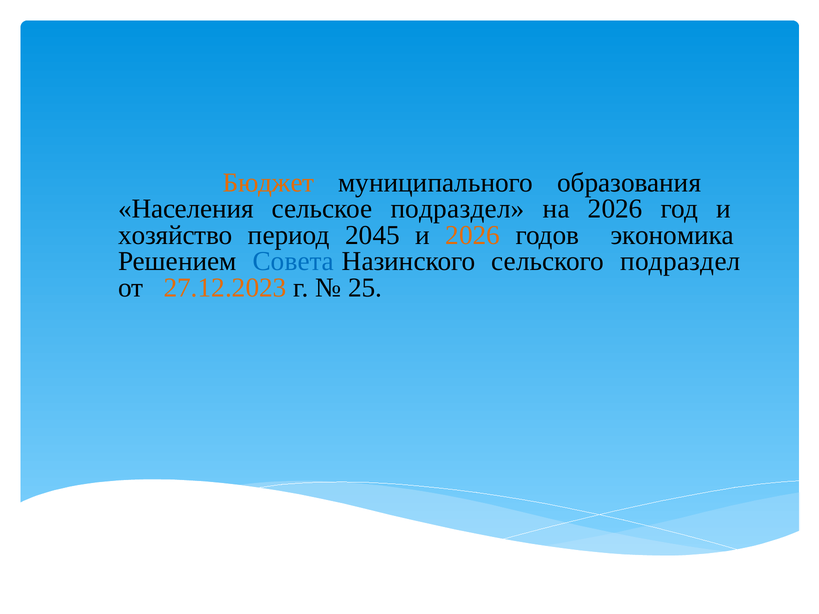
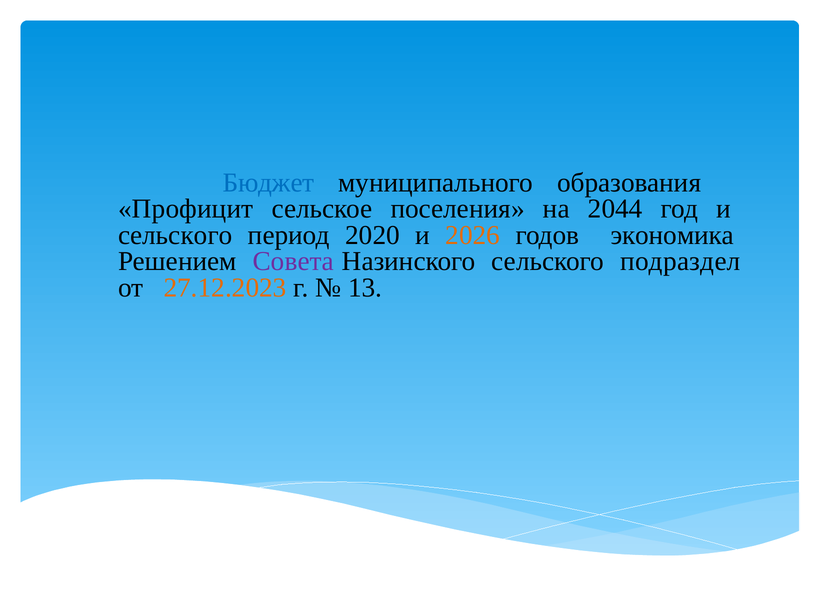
Бюджет colour: orange -> blue (269, 183)
Населения: Населения -> Профицит (186, 209)
сельское подраздел: подраздел -> поселения (458, 209)
на 2026: 2026 -> 2044 (615, 209)
хозяйство: хозяйство -> сельского (175, 235)
2045: 2045 -> 2020 (373, 235)
Совета colour: blue -> purple (293, 261)
25: 25 -> 13 (365, 288)
